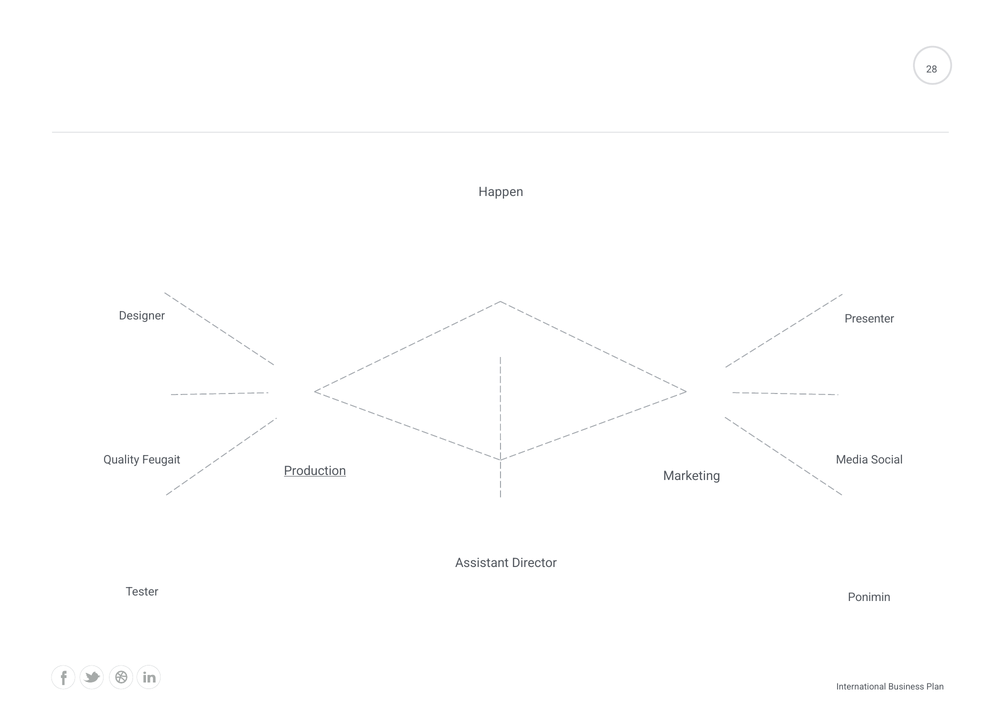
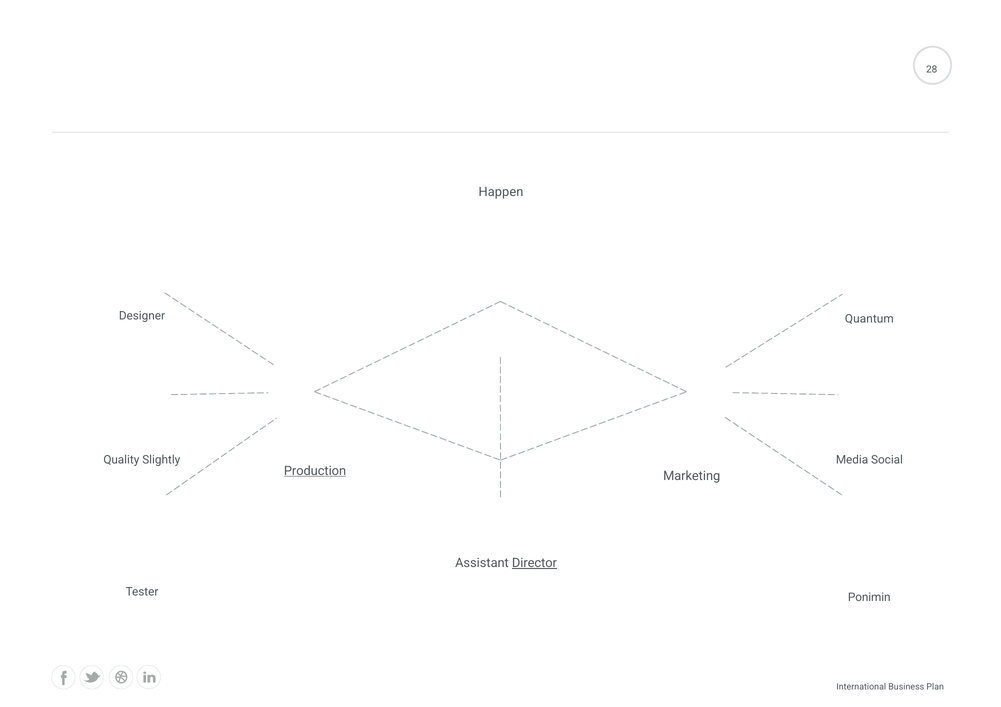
Presenter: Presenter -> Quantum (869, 319)
Feugait: Feugait -> Slightly (161, 460)
Director underline: none -> present (534, 563)
